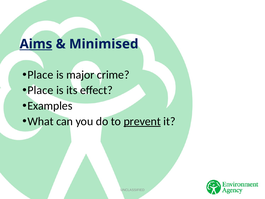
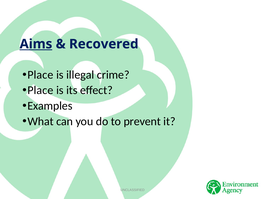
Minimised: Minimised -> Recovered (104, 44)
major: major -> illegal (80, 75)
prevent underline: present -> none (142, 121)
